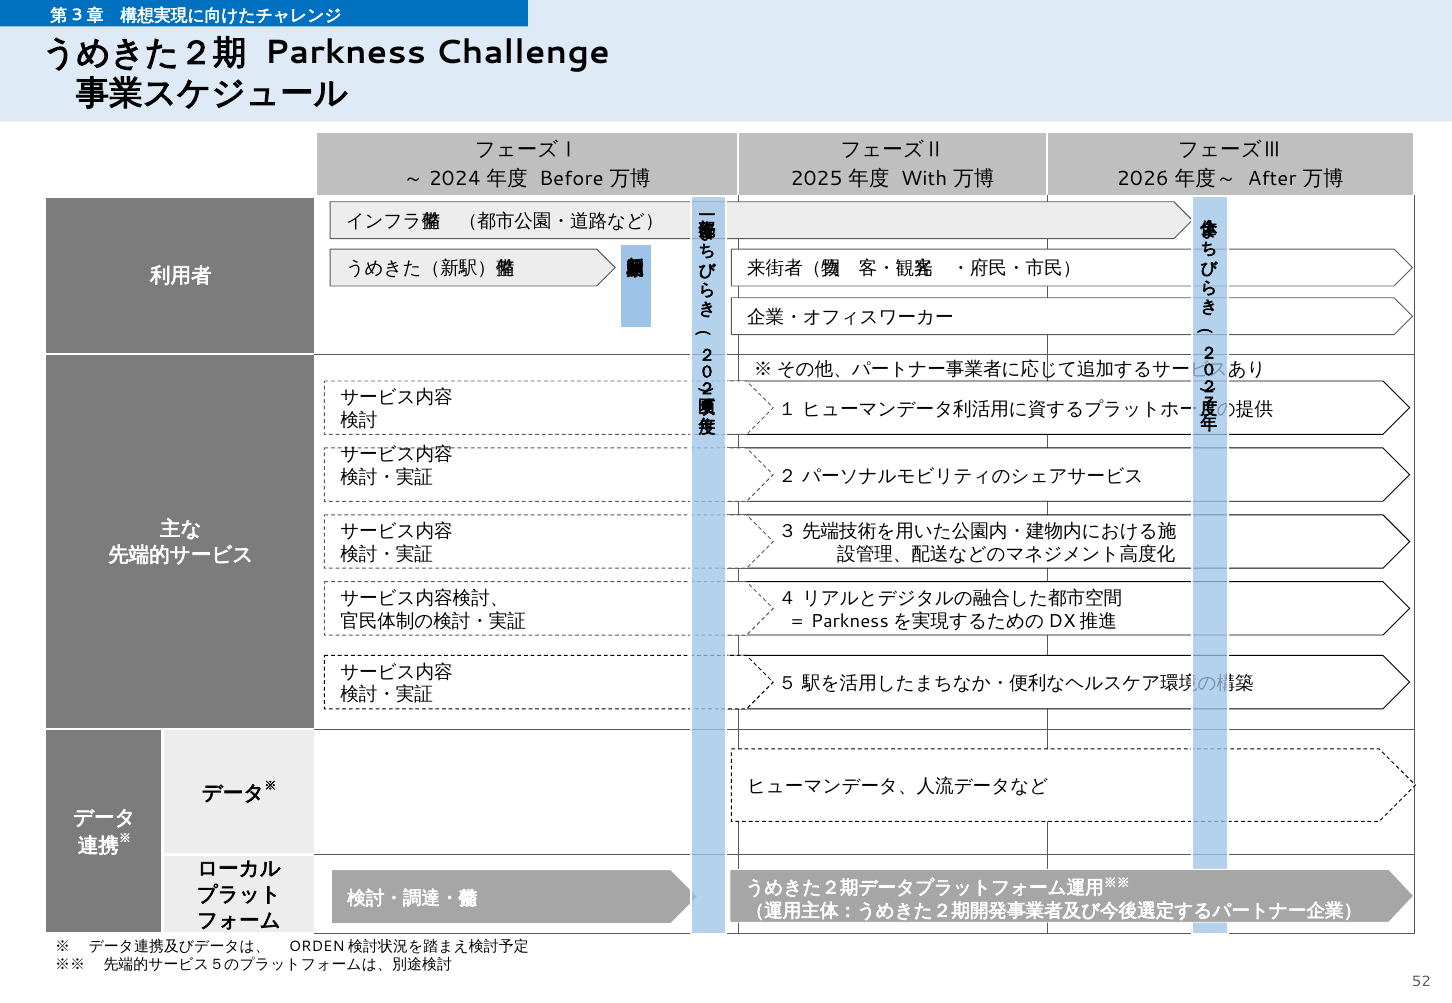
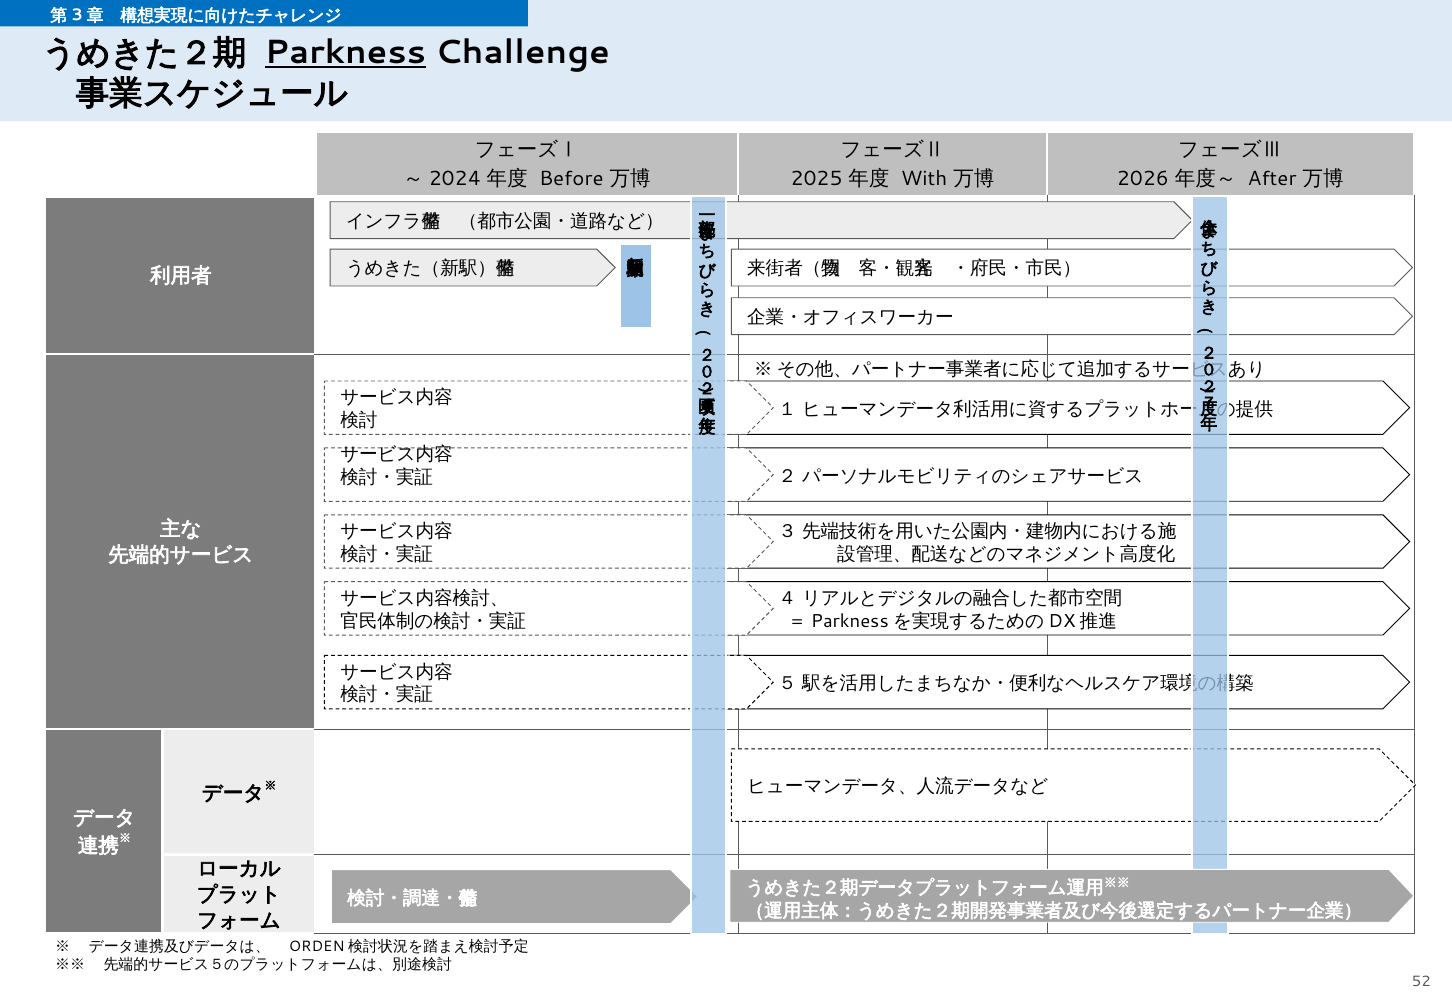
Parkness underline: none -> present (345, 53)
